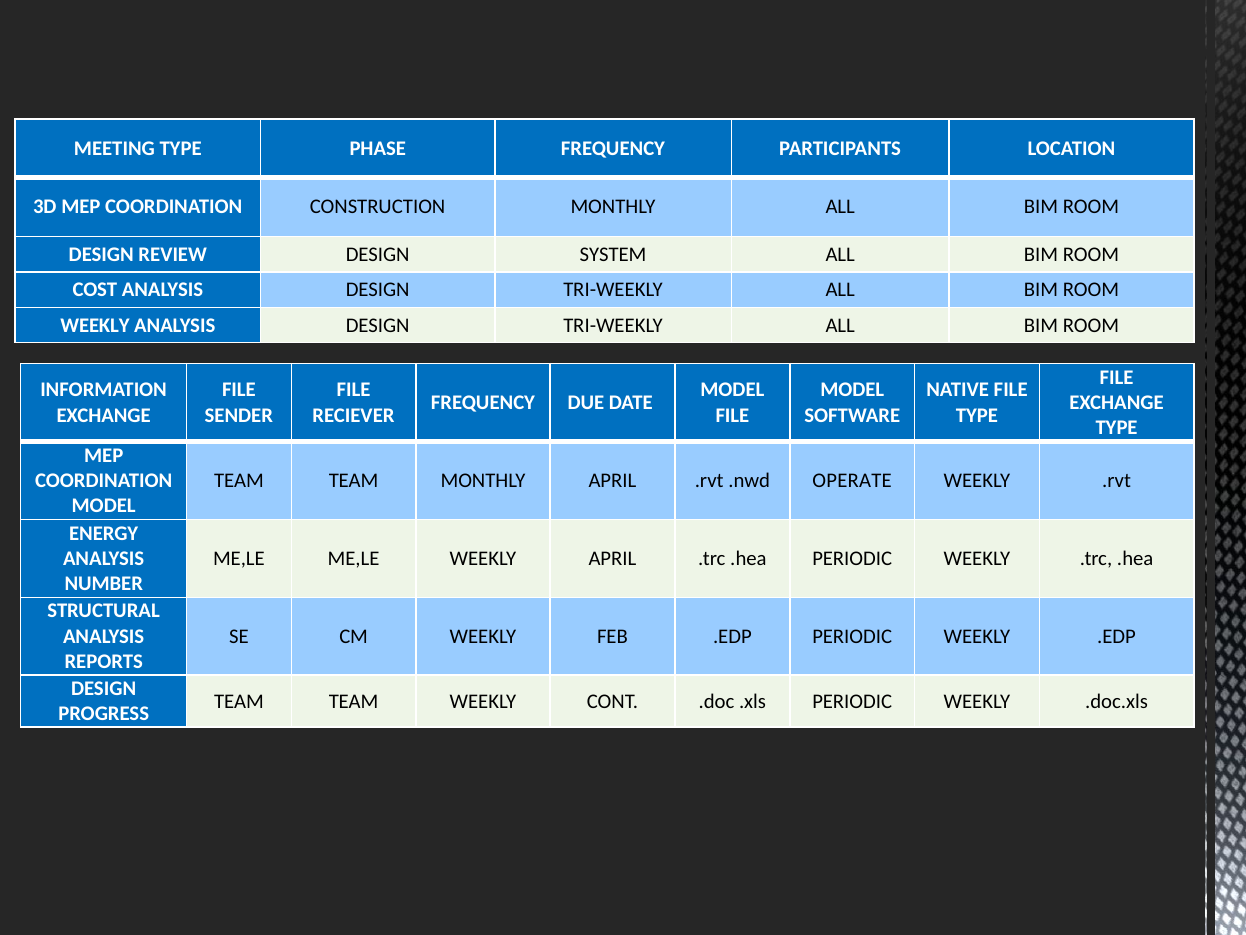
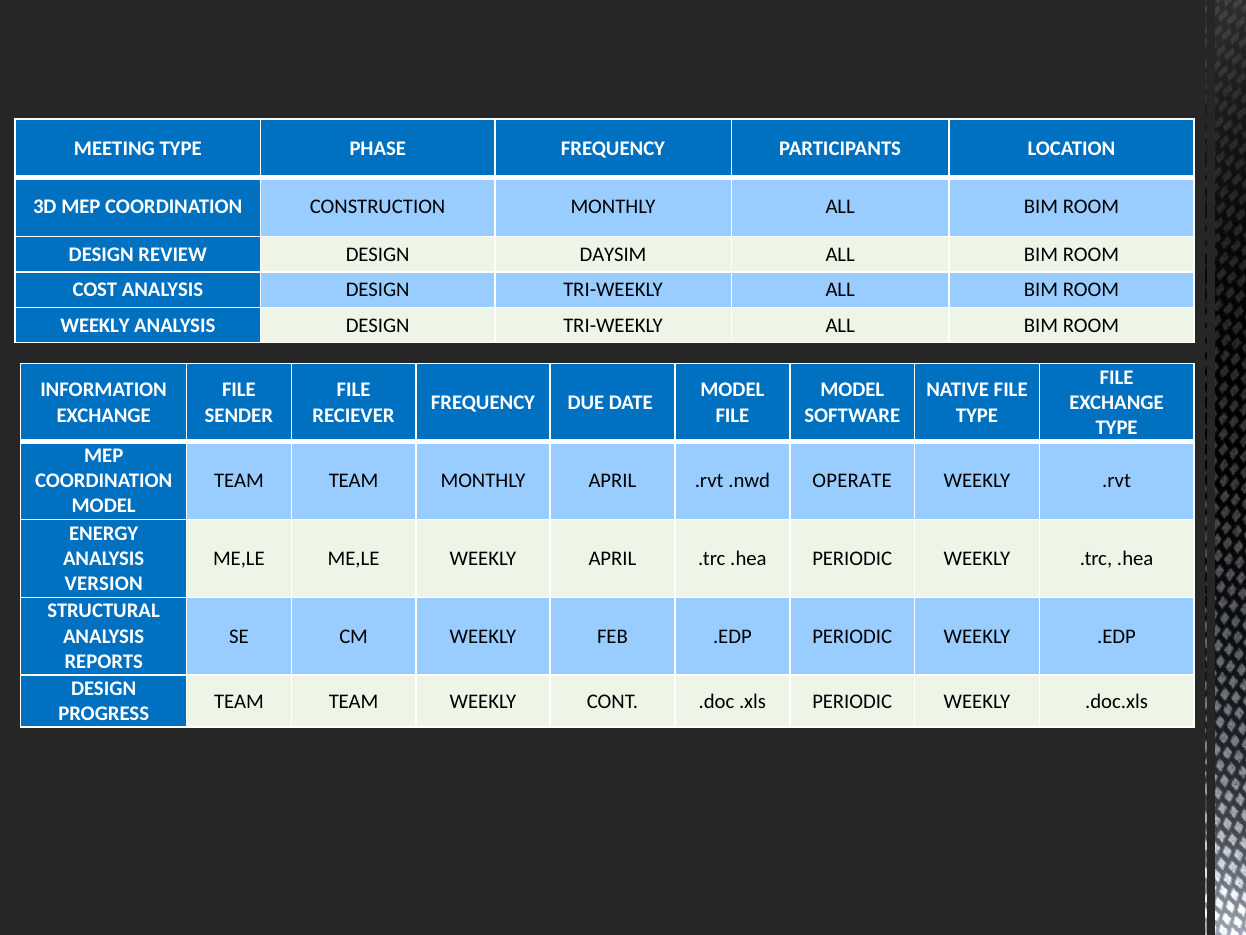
SYSTEM: SYSTEM -> DAYSIM (613, 254)
NUMBER: NUMBER -> VERSION (104, 584)
